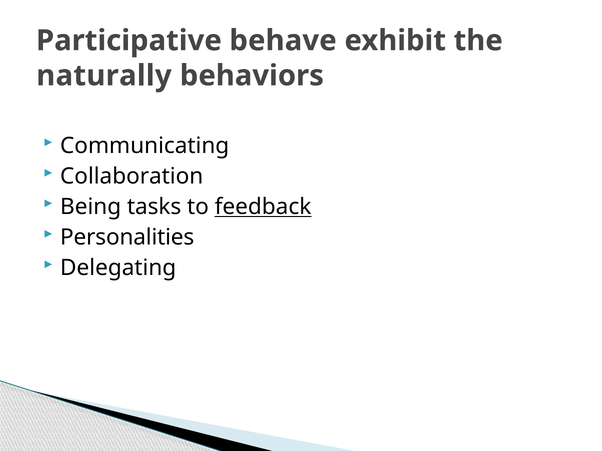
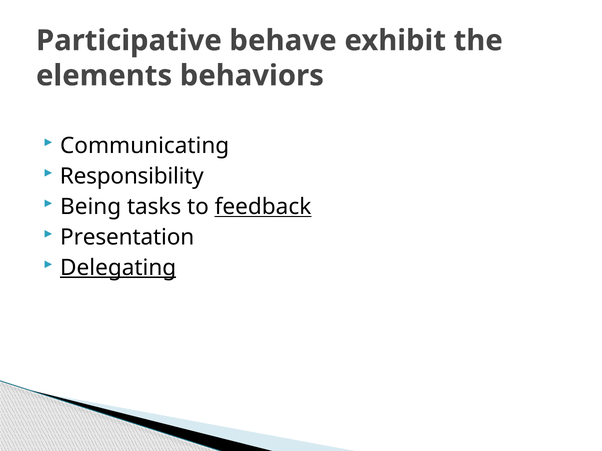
naturally: naturally -> elements (104, 76)
Collaboration: Collaboration -> Responsibility (132, 177)
Personalities: Personalities -> Presentation (127, 237)
Delegating underline: none -> present (118, 268)
